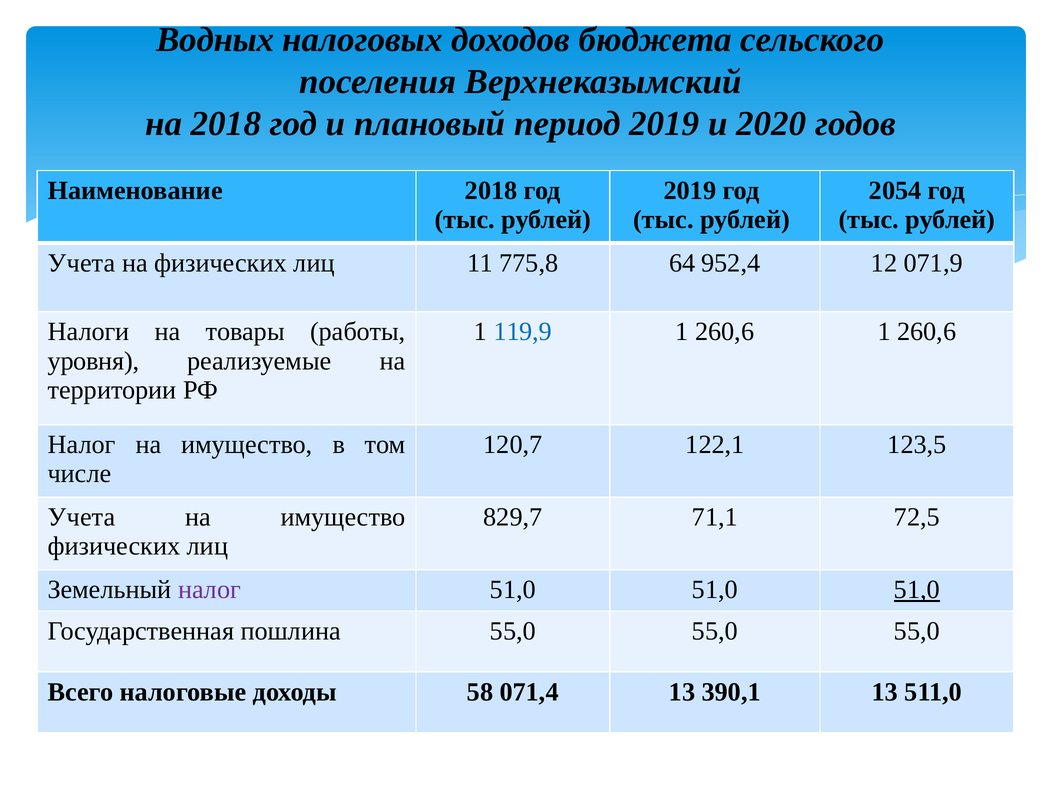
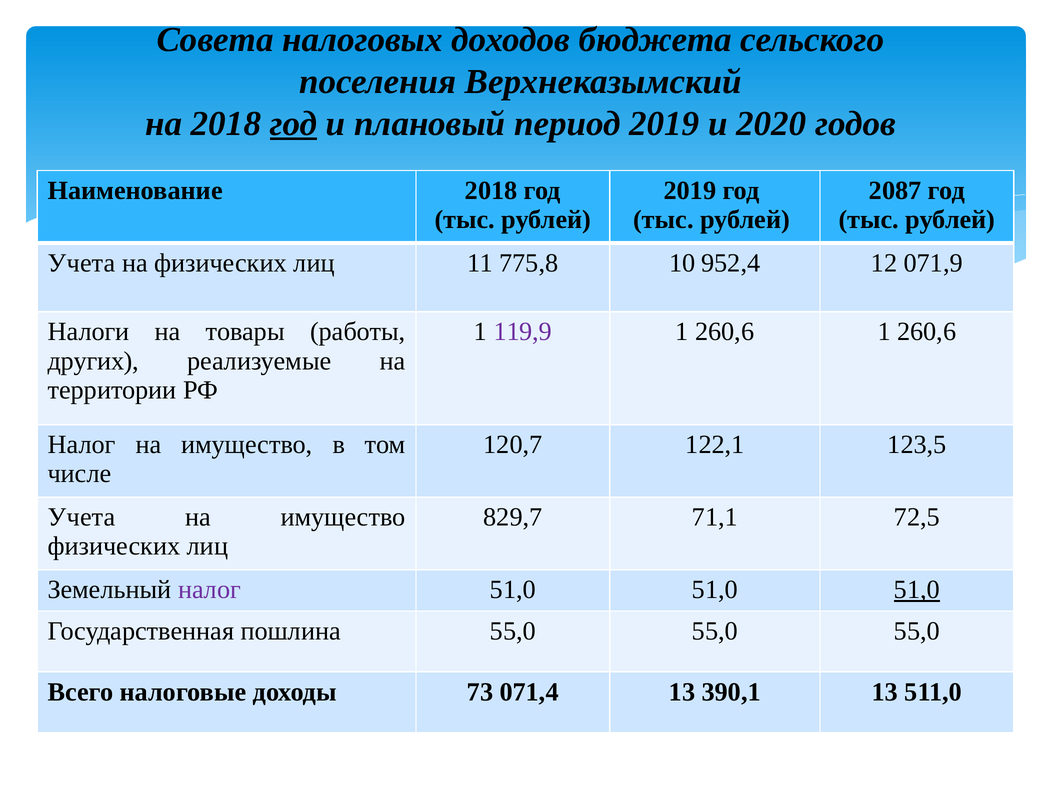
Водных: Водных -> Совета (215, 40)
год underline: none -> present (294, 124)
2054: 2054 -> 2087 (895, 191)
64: 64 -> 10 (682, 263)
119,9 colour: blue -> purple (523, 332)
уровня: уровня -> других (93, 361)
58: 58 -> 73 (480, 692)
